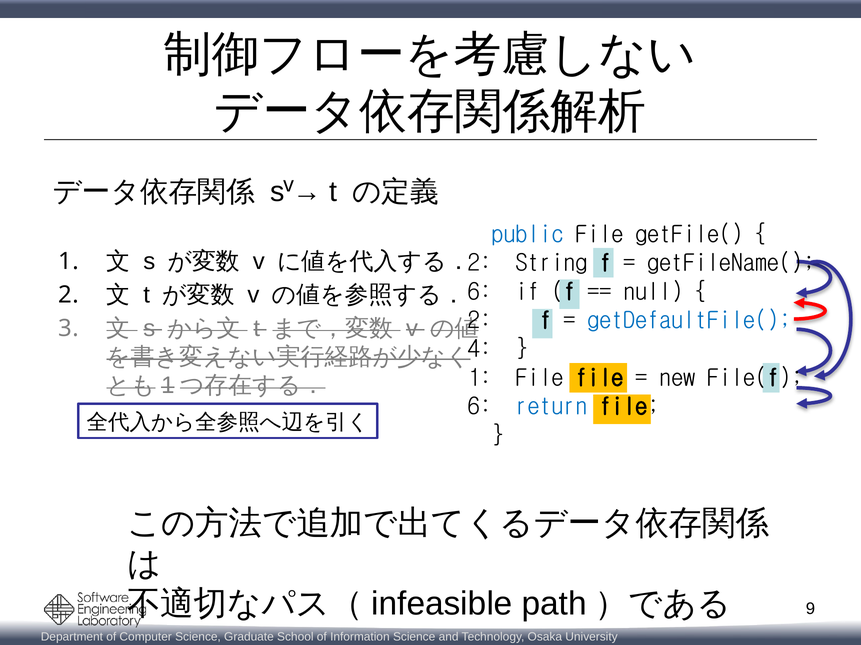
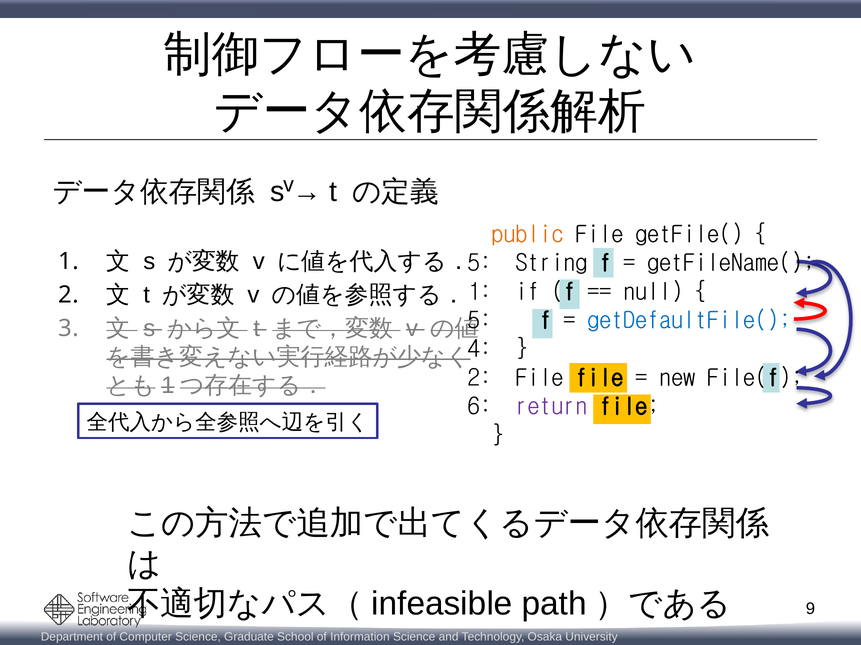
public colour: blue -> orange (528, 235)
2: 2 -> 5 (480, 263)
6: 6 -> 1 (480, 292)
2: 2 -> 5 (480, 321)
1: 1 -> 2 (480, 378)
return colour: blue -> purple (551, 407)
